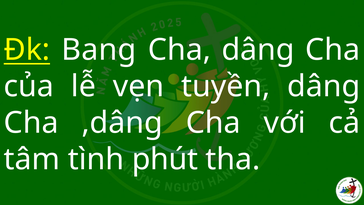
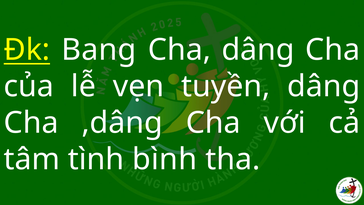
phút: phút -> bình (165, 159)
